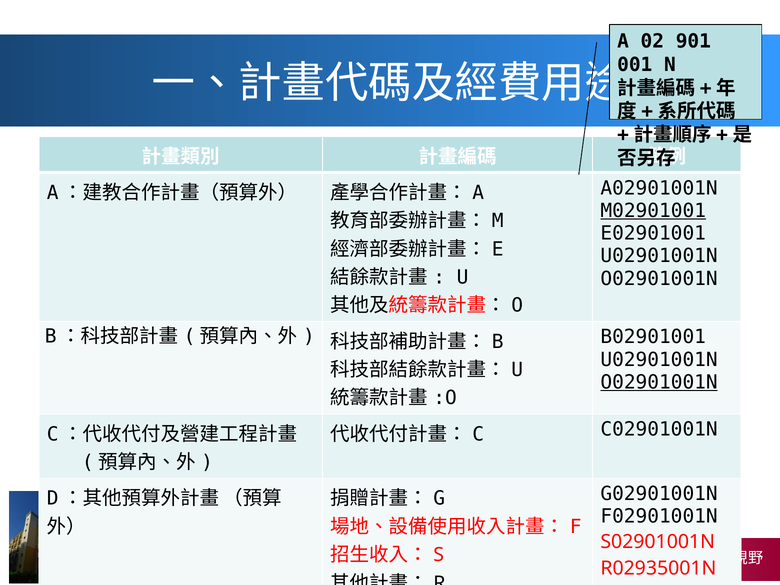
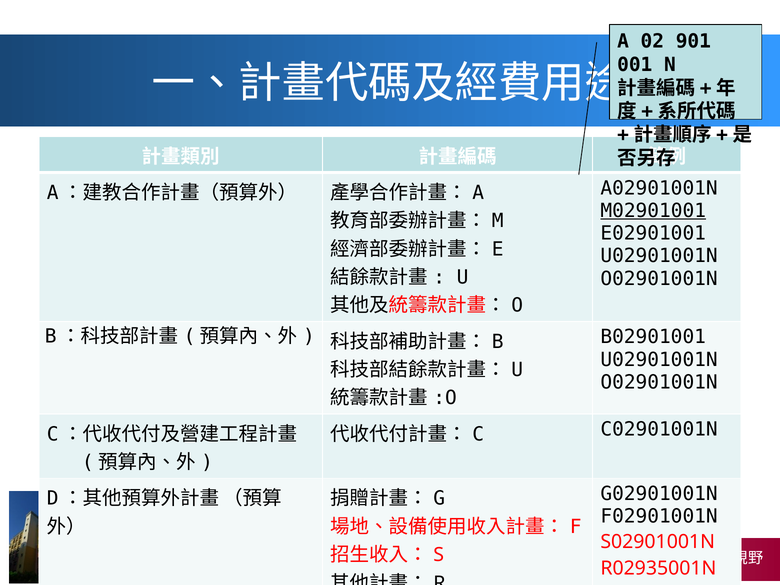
O02901001N underline: present -> none (659, 382)
